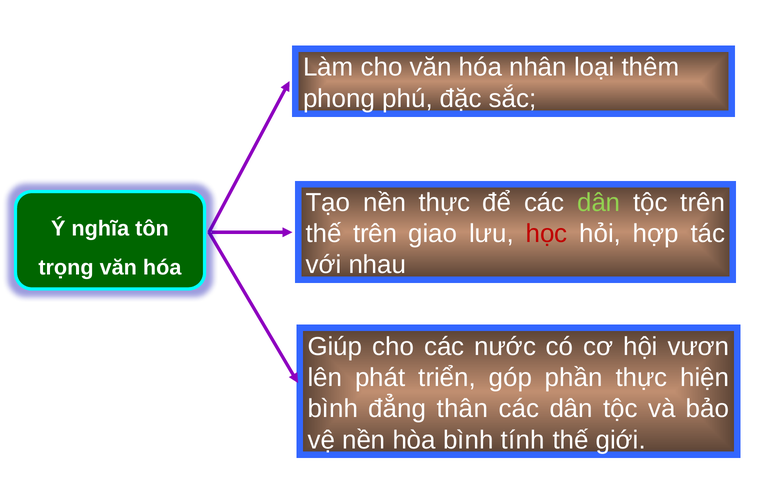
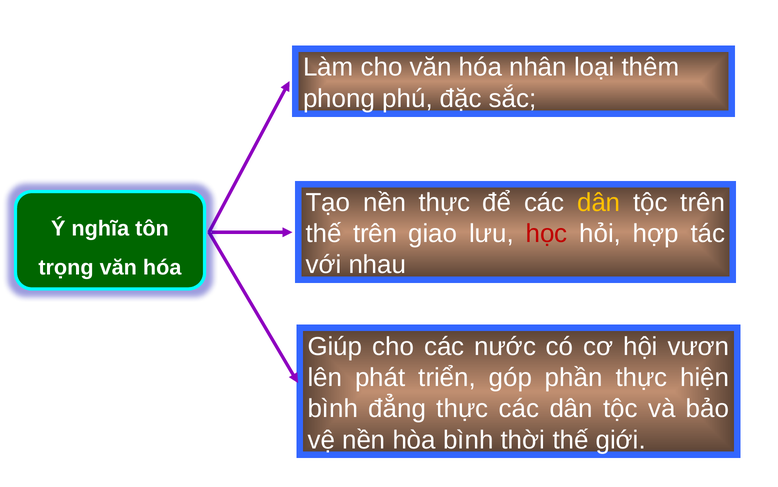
dân colour: light green -> yellow (599, 202)
đẳng thân: thân -> thực (462, 408)
tính: tính -> thời (523, 439)
